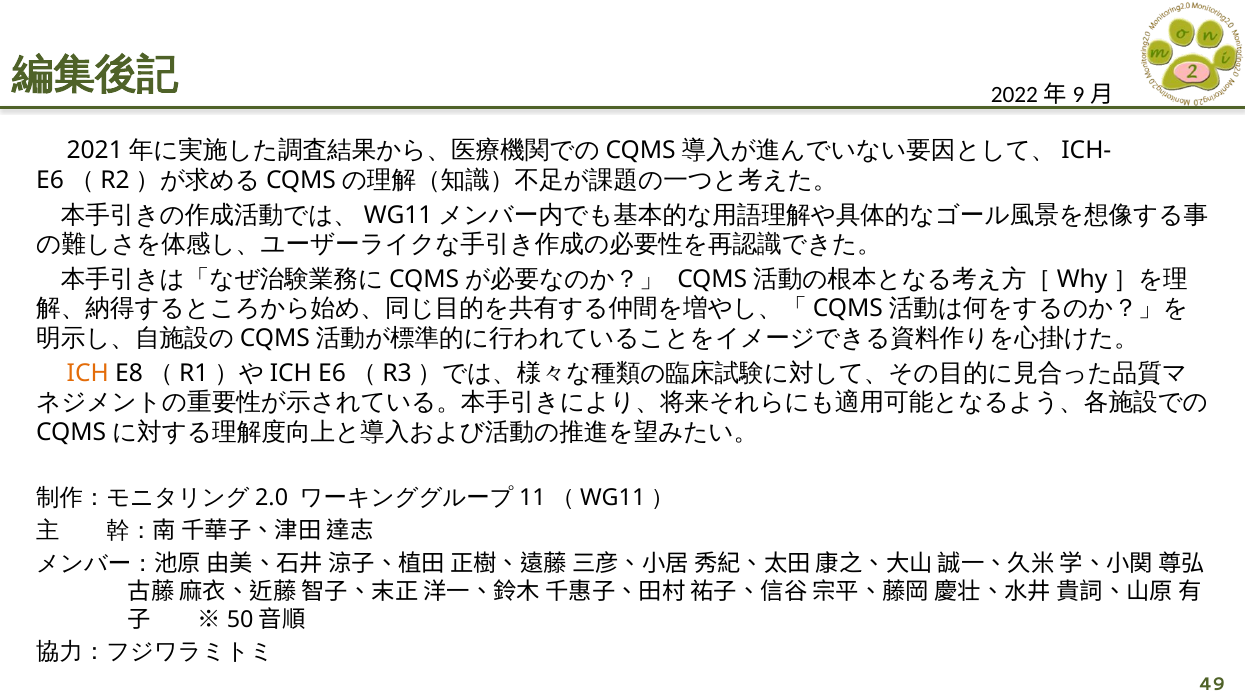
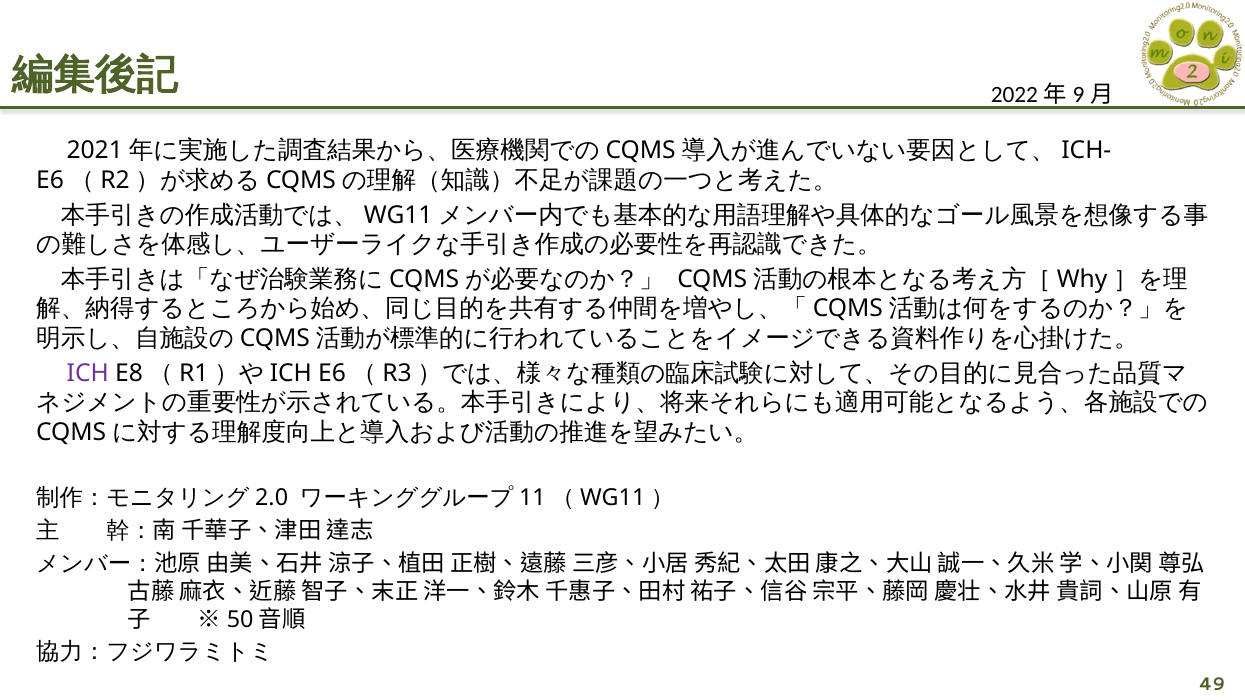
ICH colour: orange -> purple (88, 373)
